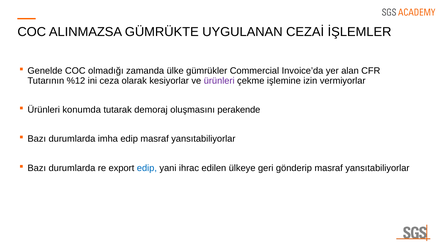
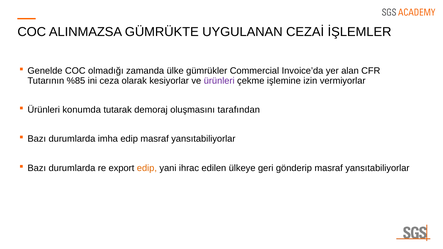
%12: %12 -> %85 (76, 81)
perakende: perakende -> tarafından (239, 110)
edip colour: blue -> orange (147, 168)
